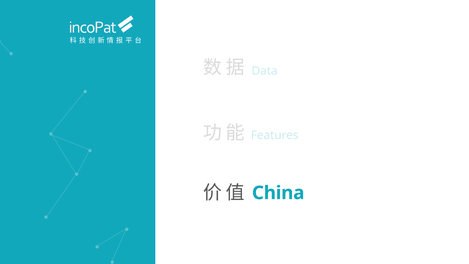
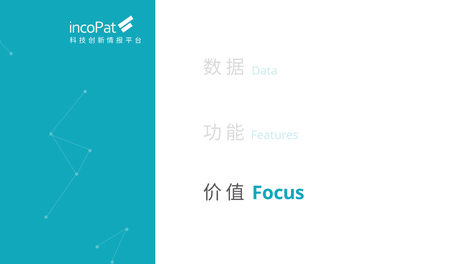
China: China -> Focus (278, 193)
